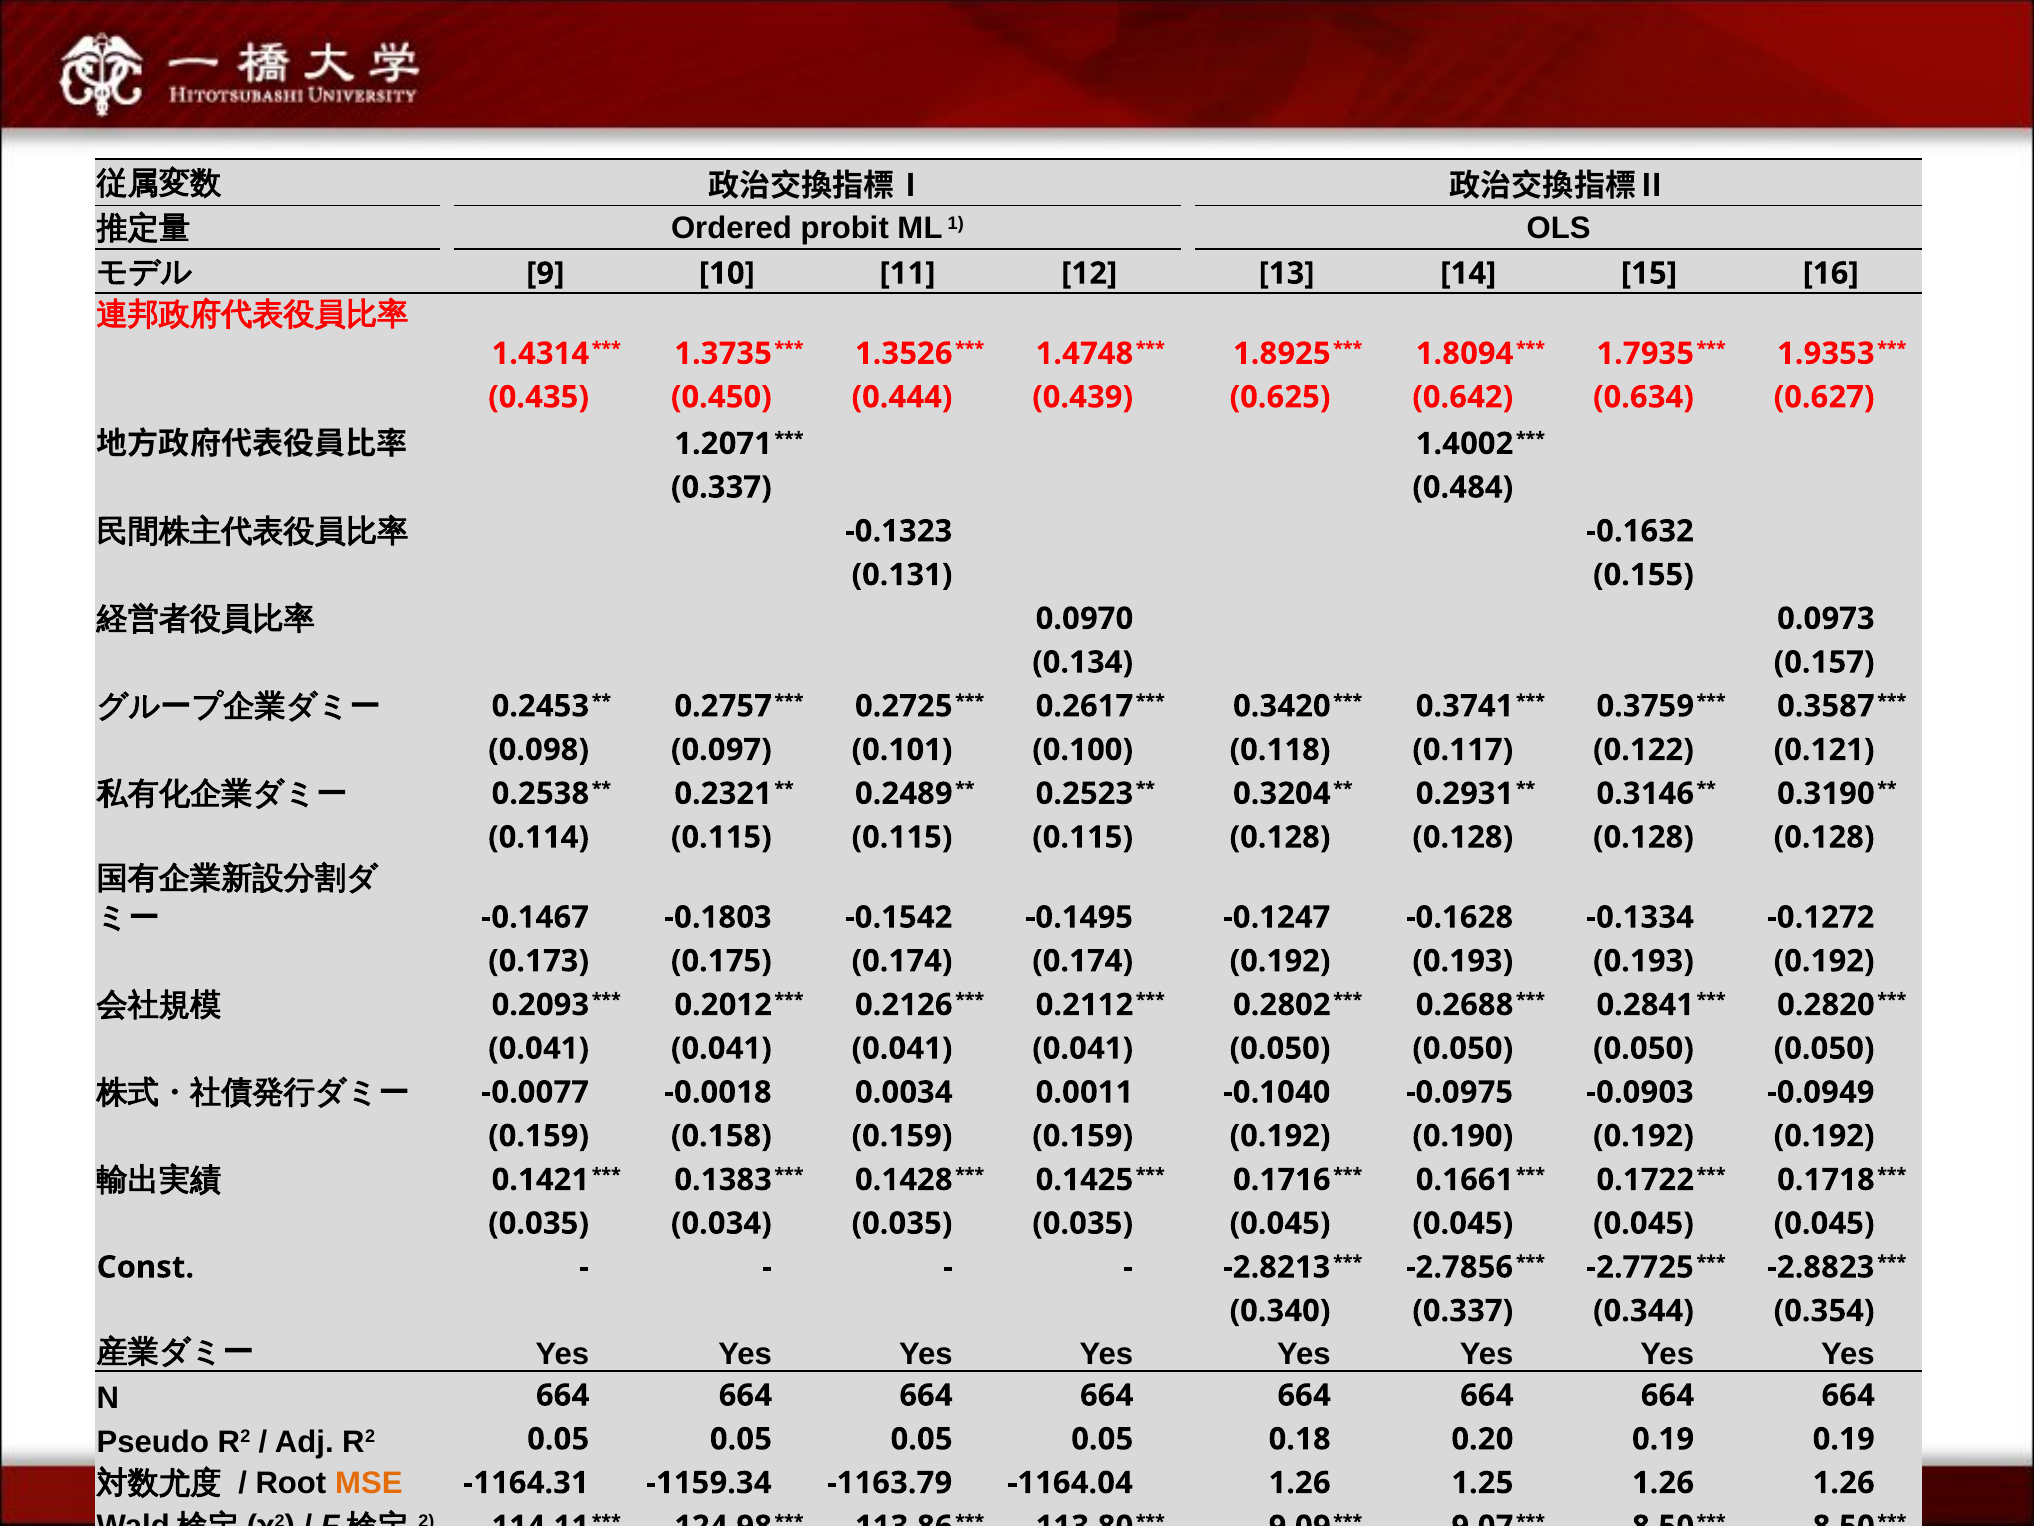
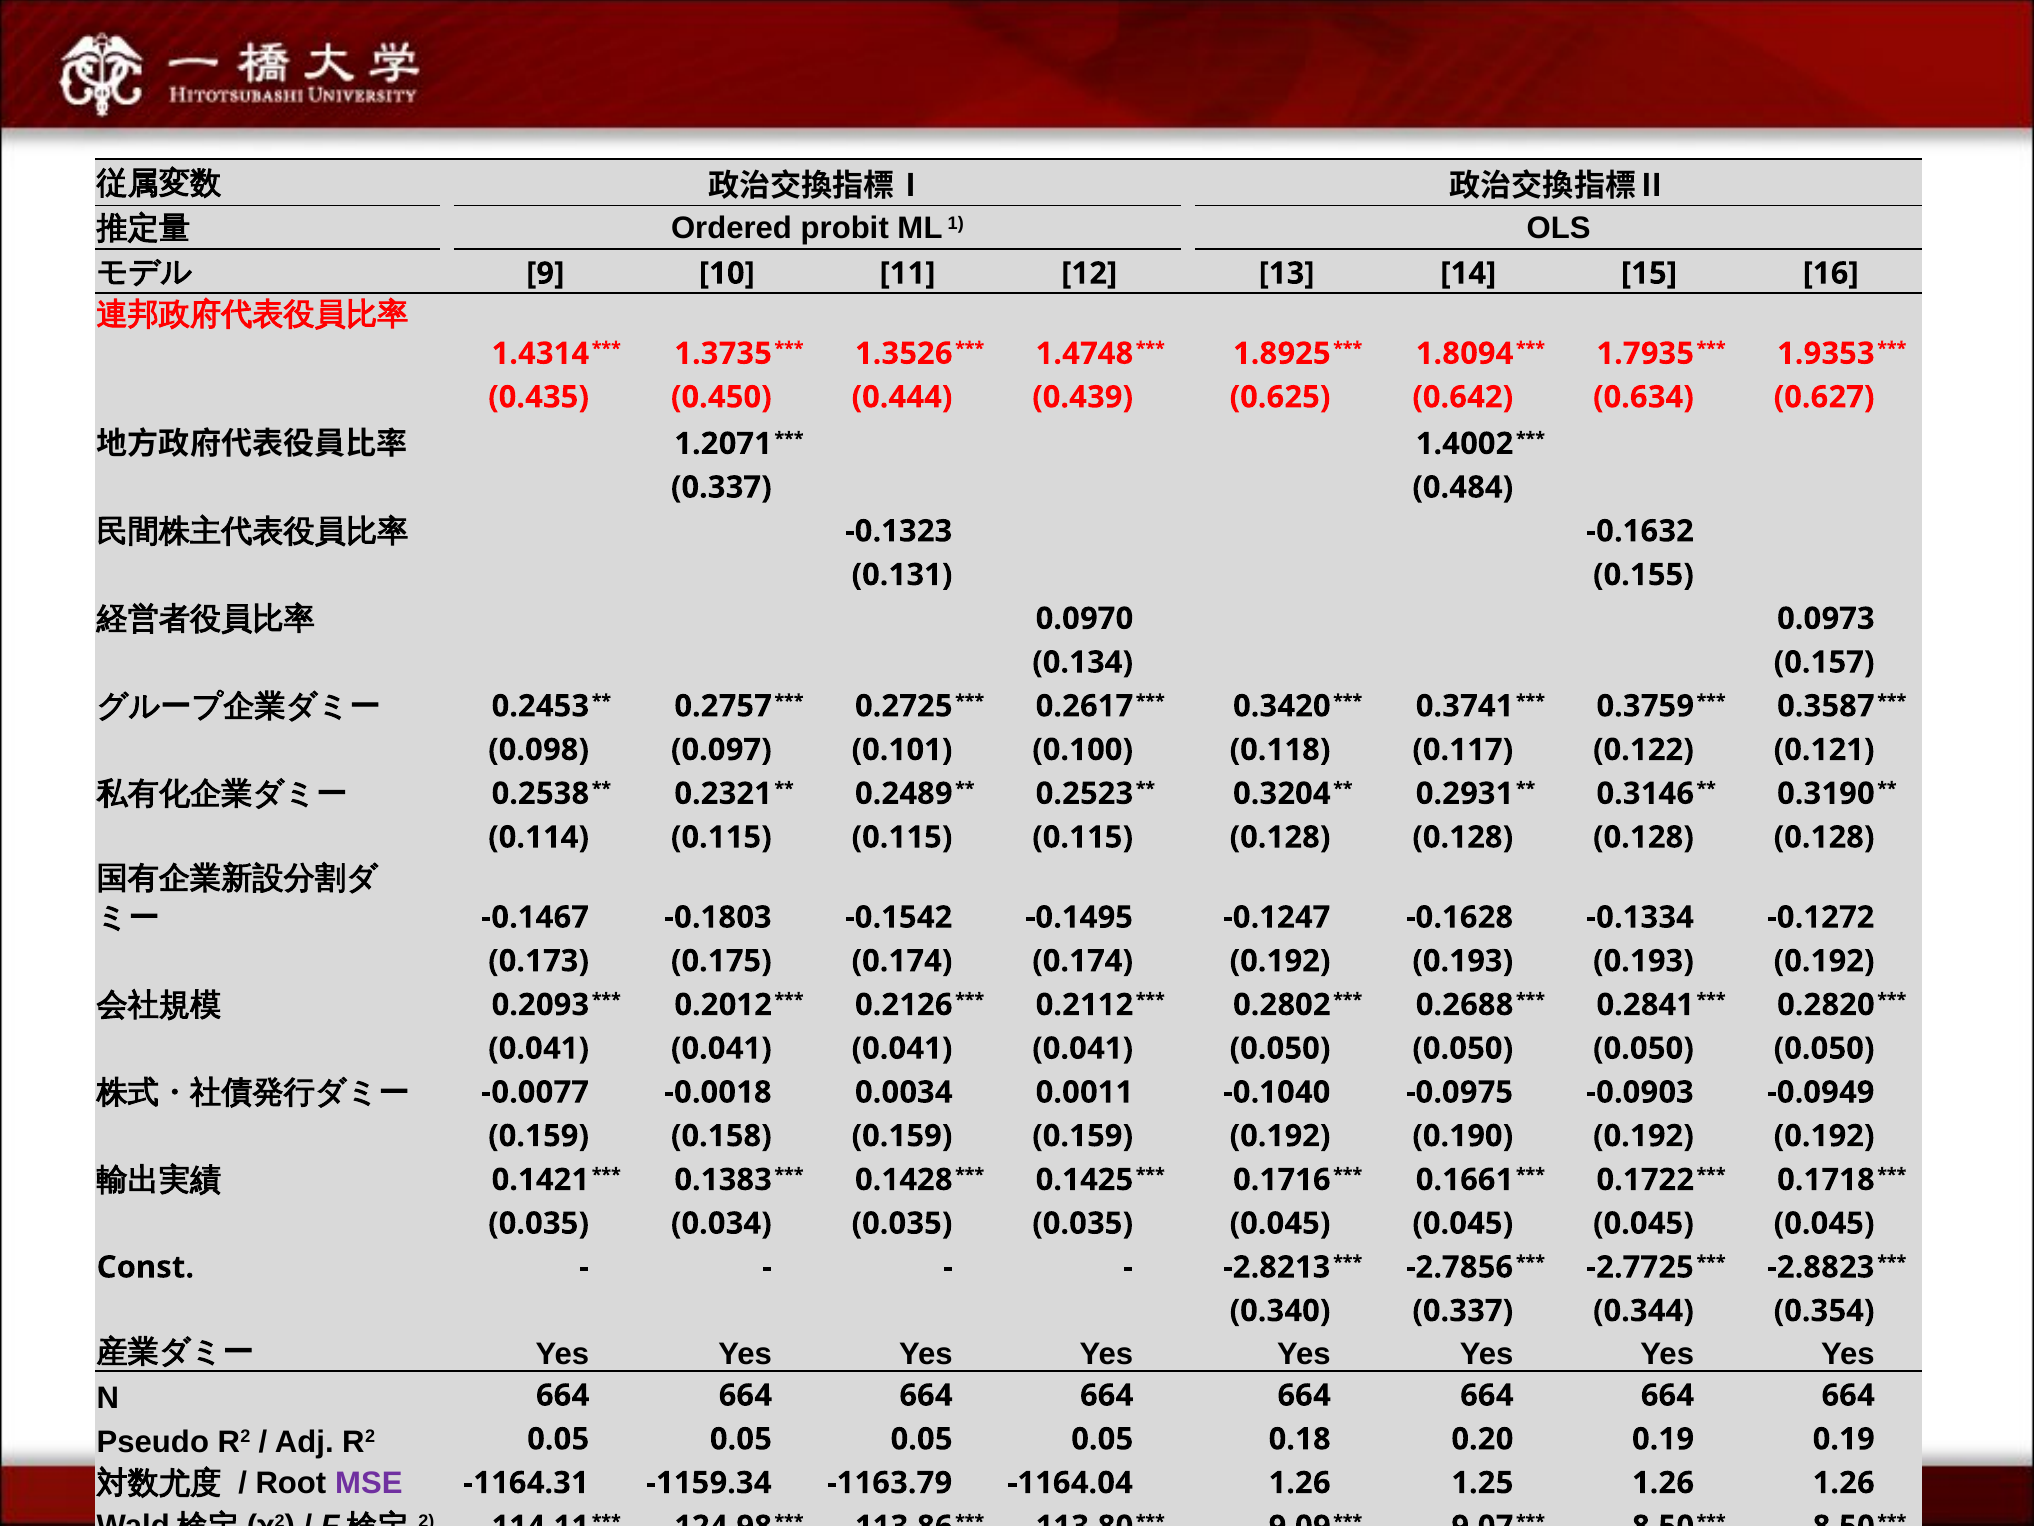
MSE colour: orange -> purple (369, 1482)
